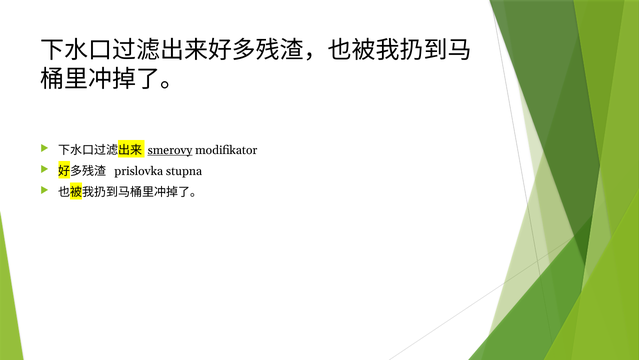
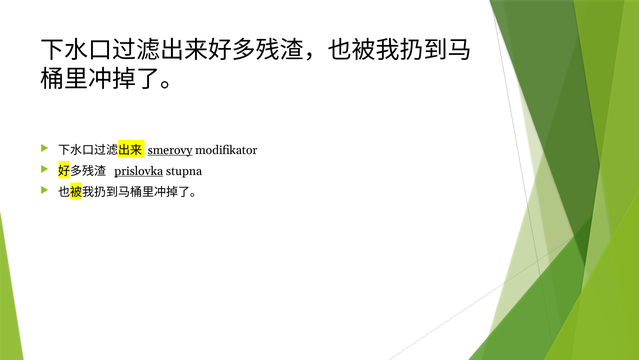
prislovka underline: none -> present (139, 171)
